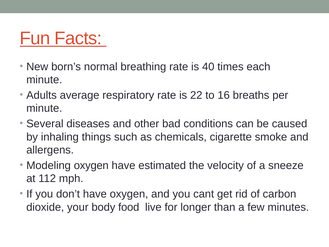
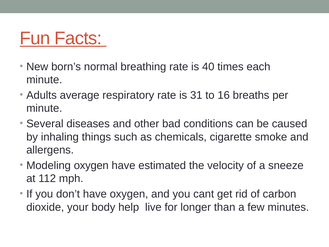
22: 22 -> 31 (196, 95)
food: food -> help (129, 207)
